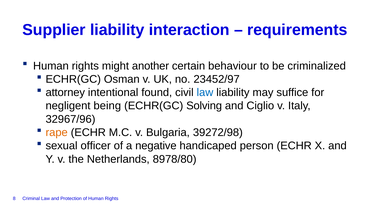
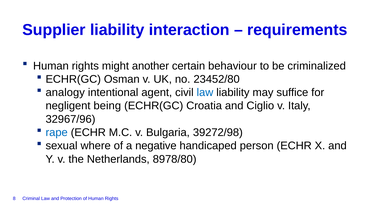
23452/97: 23452/97 -> 23452/80 (217, 79)
attorney: attorney -> analogy (65, 92)
found: found -> agent (157, 92)
Solving: Solving -> Croatia (204, 106)
rape colour: orange -> blue (57, 132)
officer: officer -> where (96, 146)
